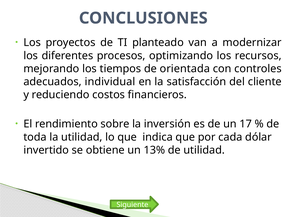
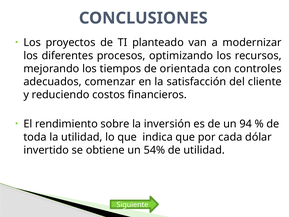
individual: individual -> comenzar (110, 82)
17: 17 -> 94 (246, 124)
13%: 13% -> 54% (154, 150)
